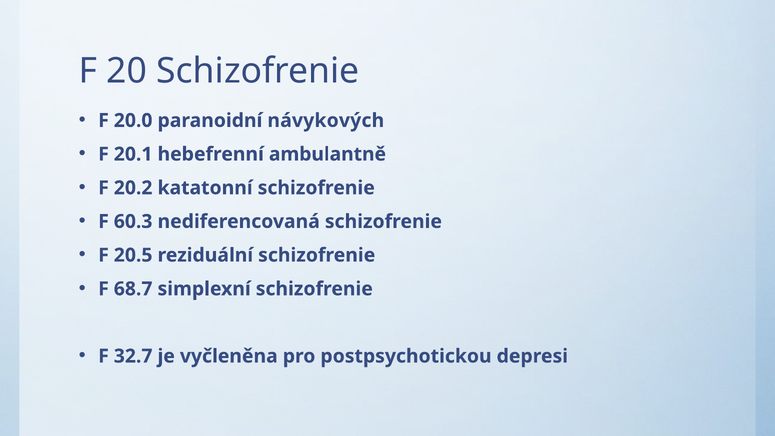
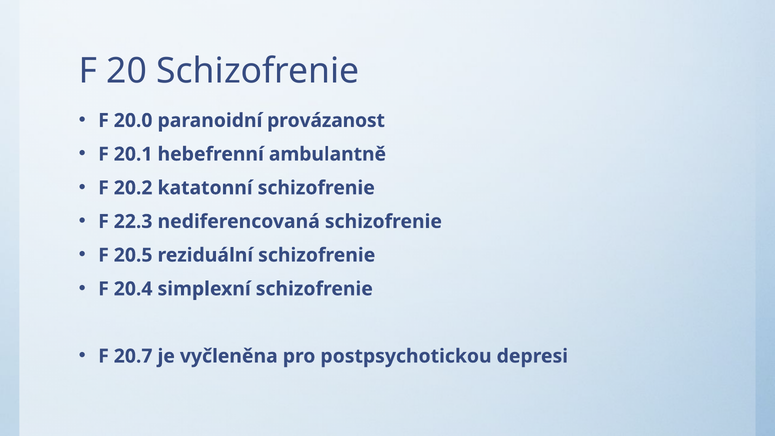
návykových: návykových -> provázanost (326, 121)
60.3: 60.3 -> 22.3 (133, 222)
68.7: 68.7 -> 20.4 (133, 289)
32.7: 32.7 -> 20.7 (133, 356)
